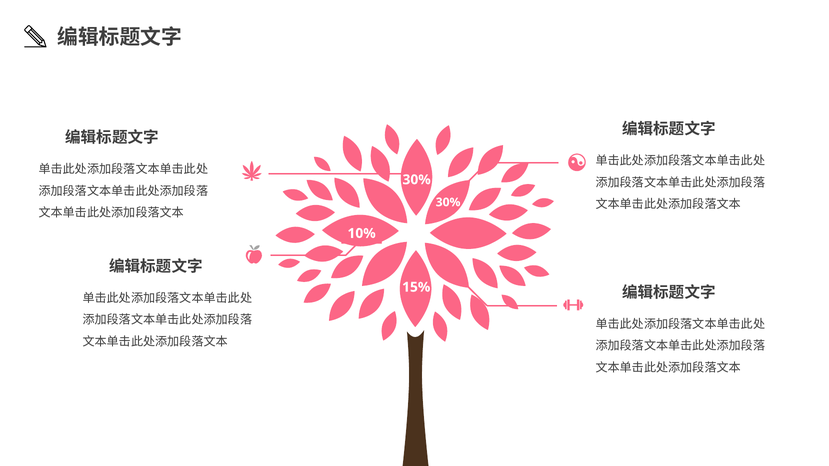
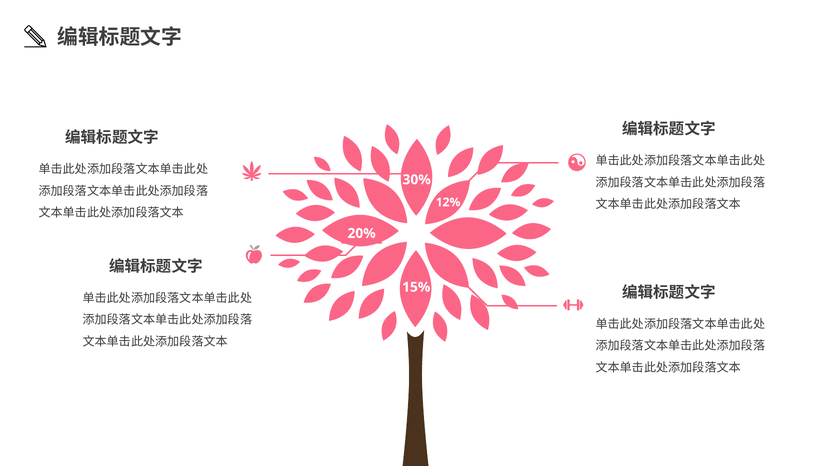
30%: 30% -> 12% (448, 202)
10%: 10% -> 20% (362, 234)
